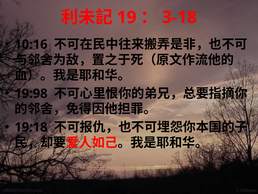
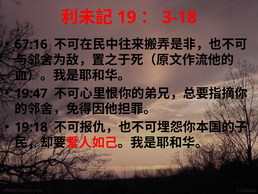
10:16: 10:16 -> 67:16 (31, 44)
19:98: 19:98 -> 19:47 (31, 93)
